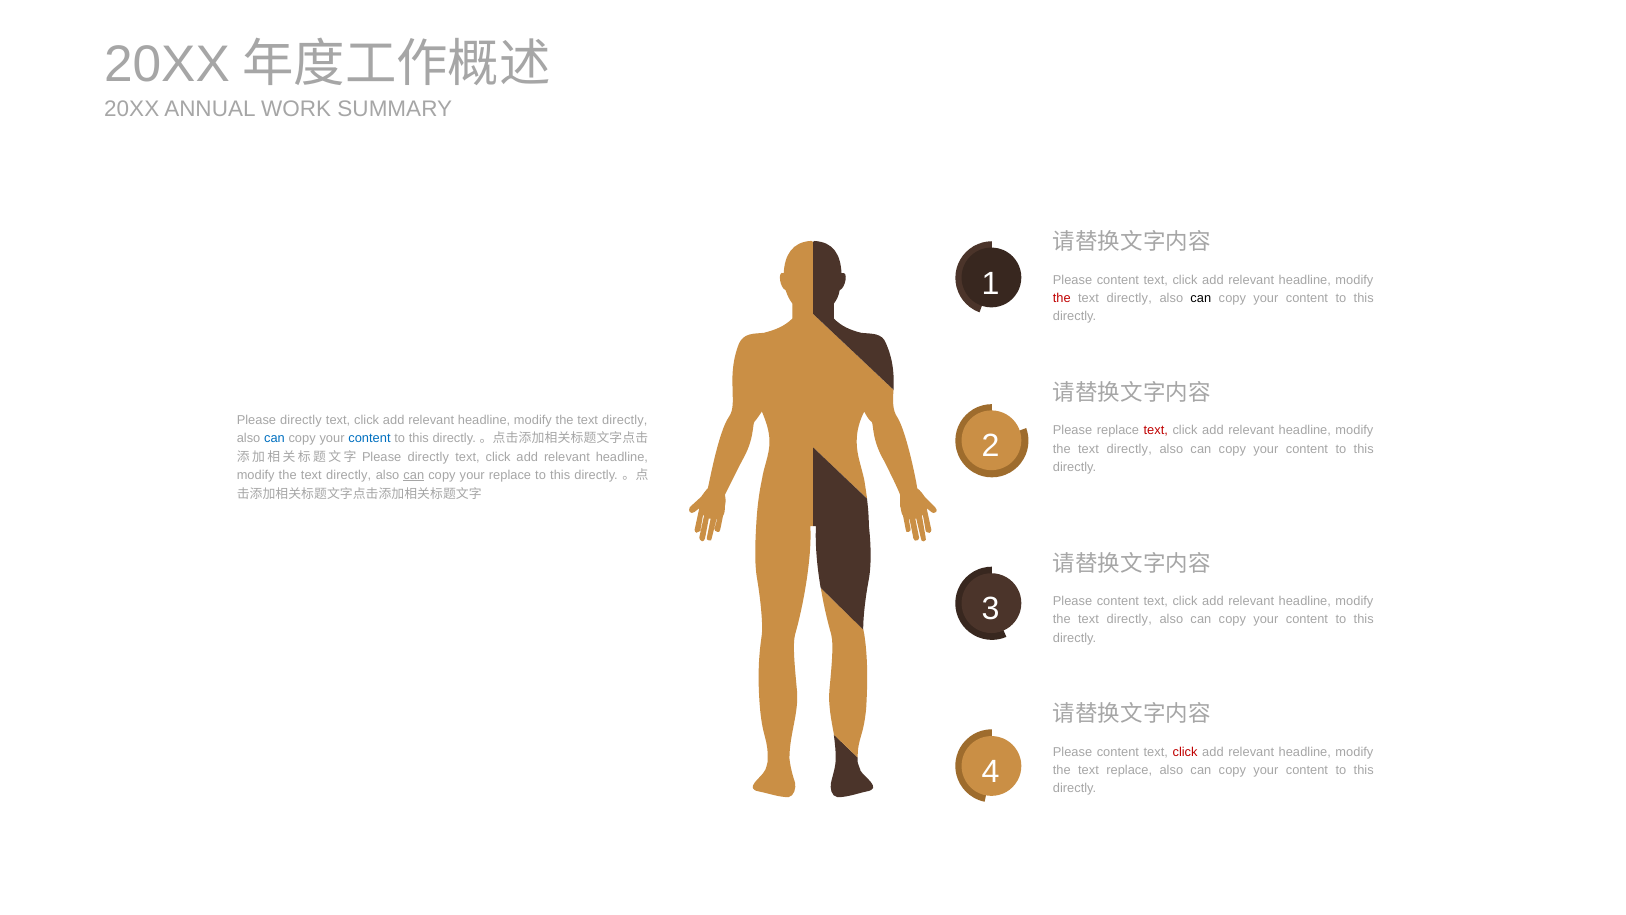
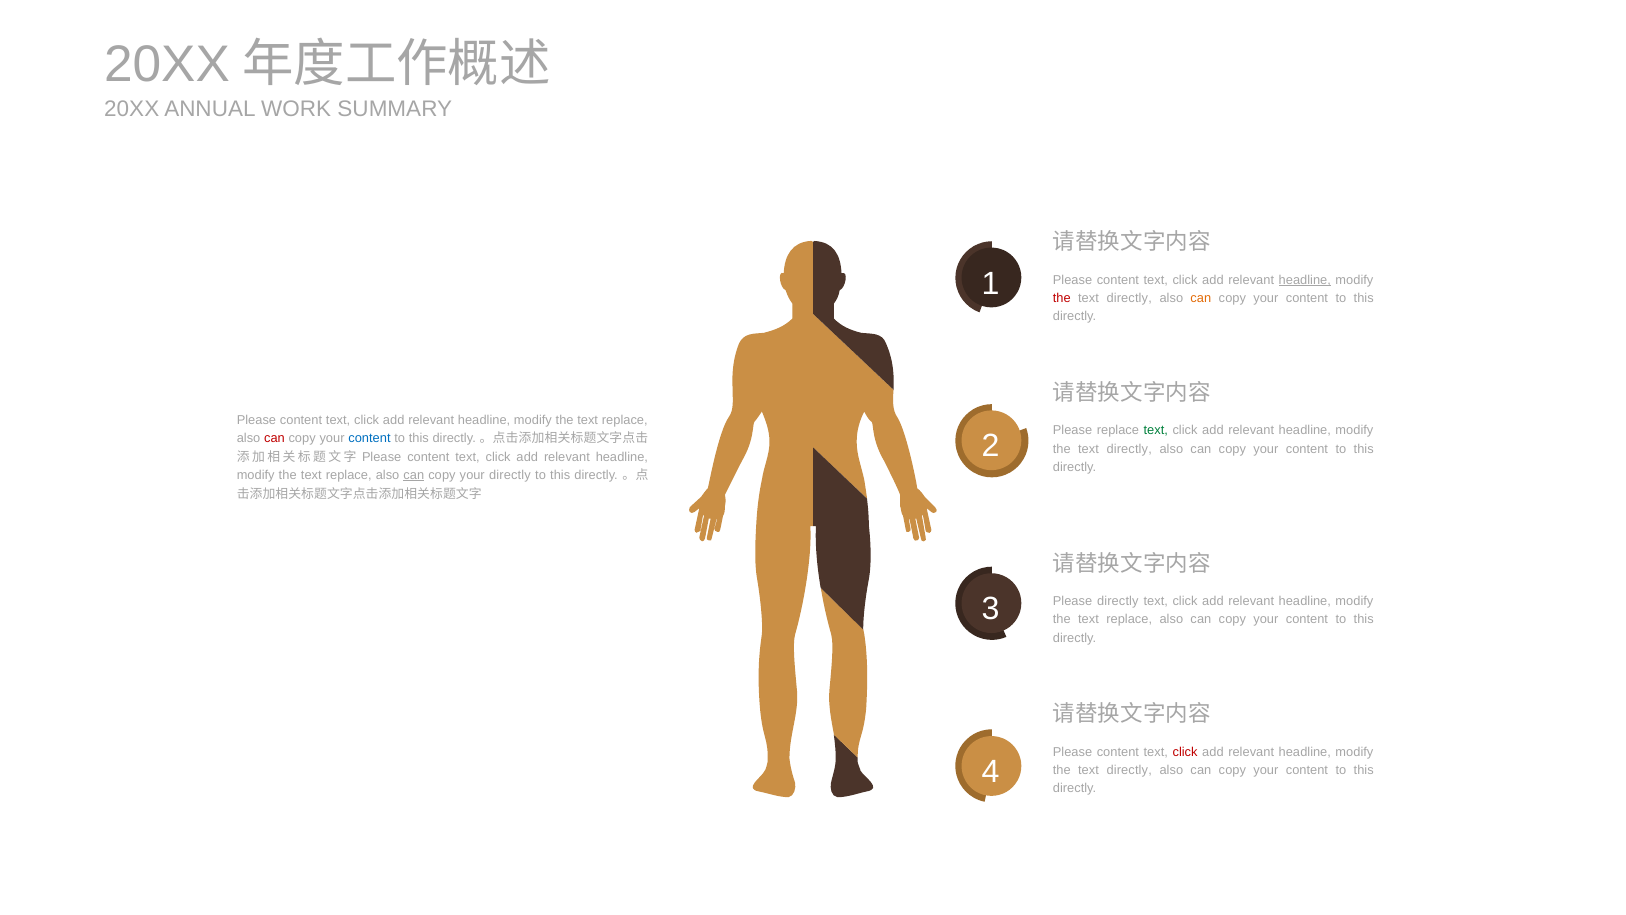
headline underline: none -> present (1305, 280)
can colour: black -> orange (1201, 298)
directly: directly -> content (301, 420)
directly: directly -> replace (625, 420)
text colour: red -> green (1156, 430)
can colour: blue -> red (274, 438)
directly: directly -> content (428, 457)
directly: directly -> replace (349, 475)
your replace: replace -> directly (510, 475)
content: content -> directly (1118, 601)
directly: directly -> replace (1129, 619)
replace: replace -> directly (1129, 770)
